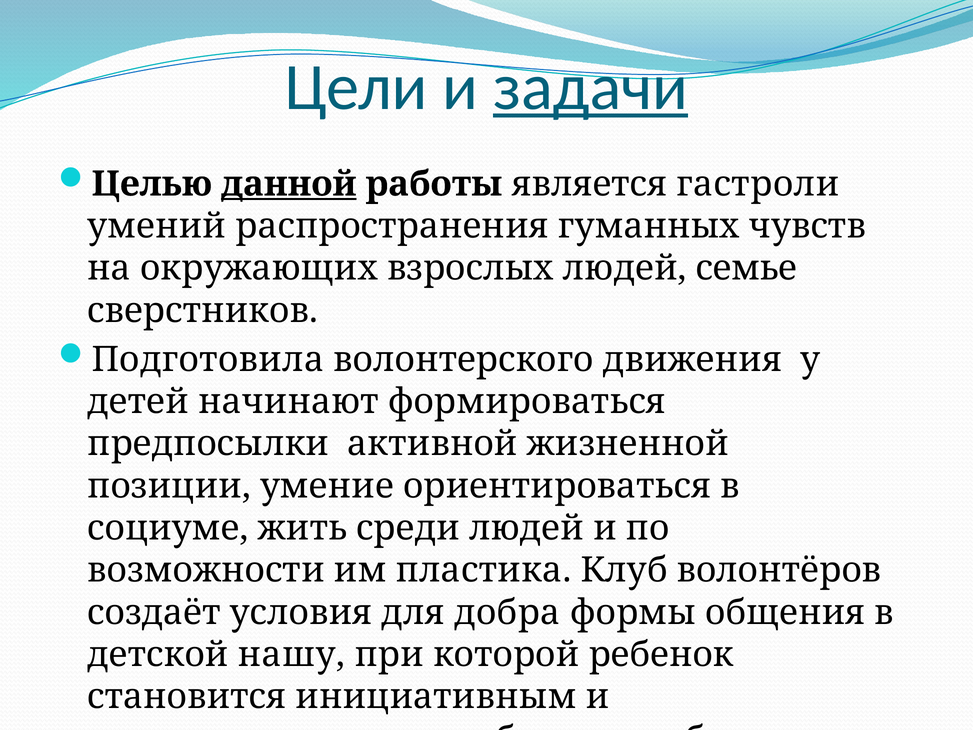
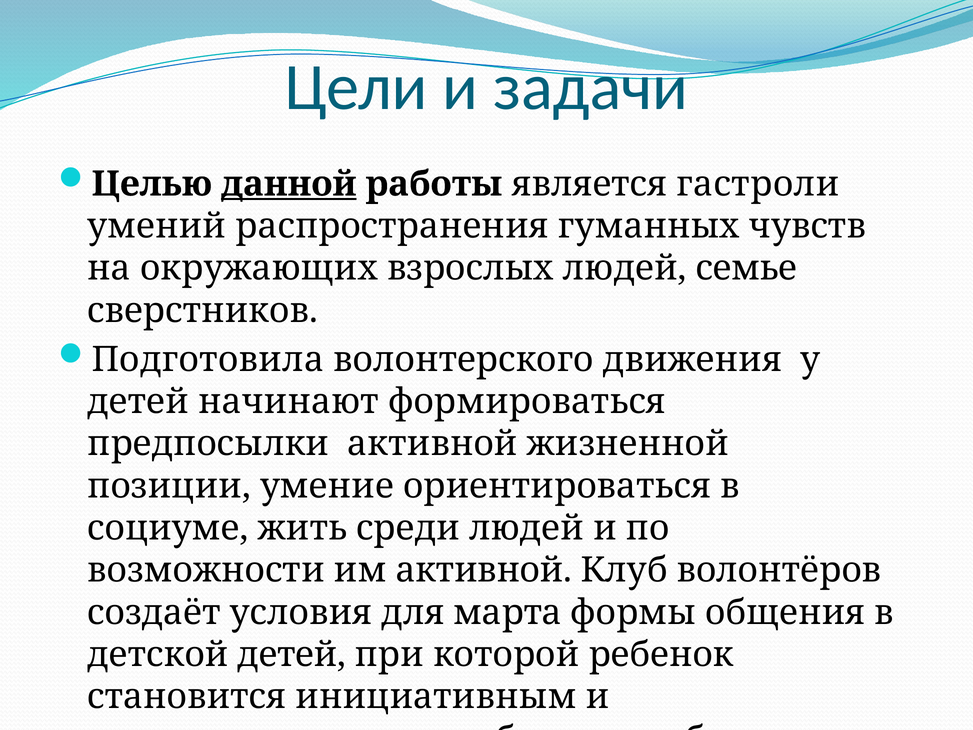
задачи underline: present -> none (591, 87)
им пластика: пластика -> активной (484, 570)
добра: добра -> марта (508, 612)
детской нашу: нашу -> детей (292, 654)
